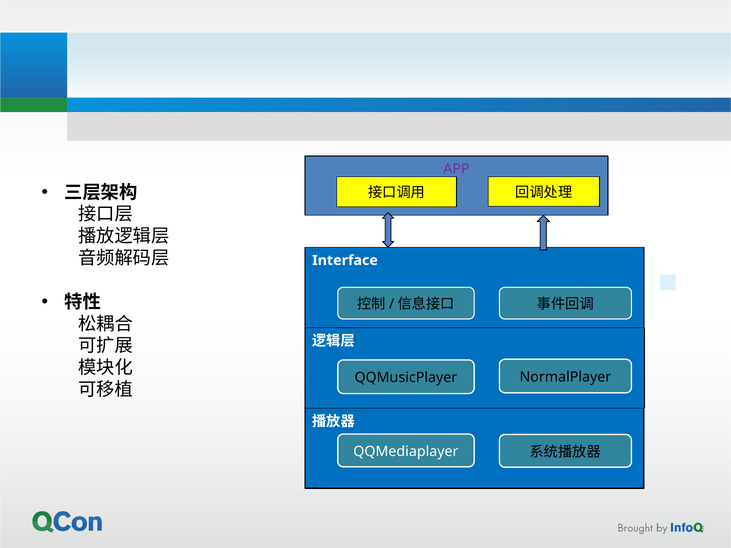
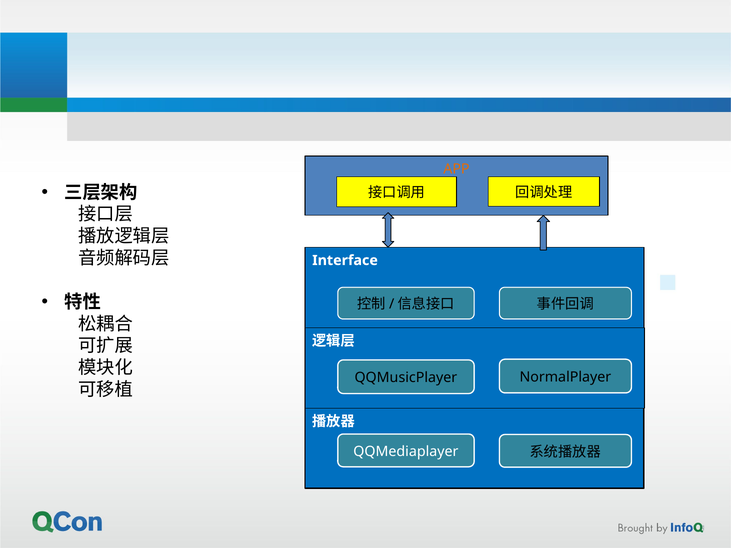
APP colour: purple -> orange (456, 169)
